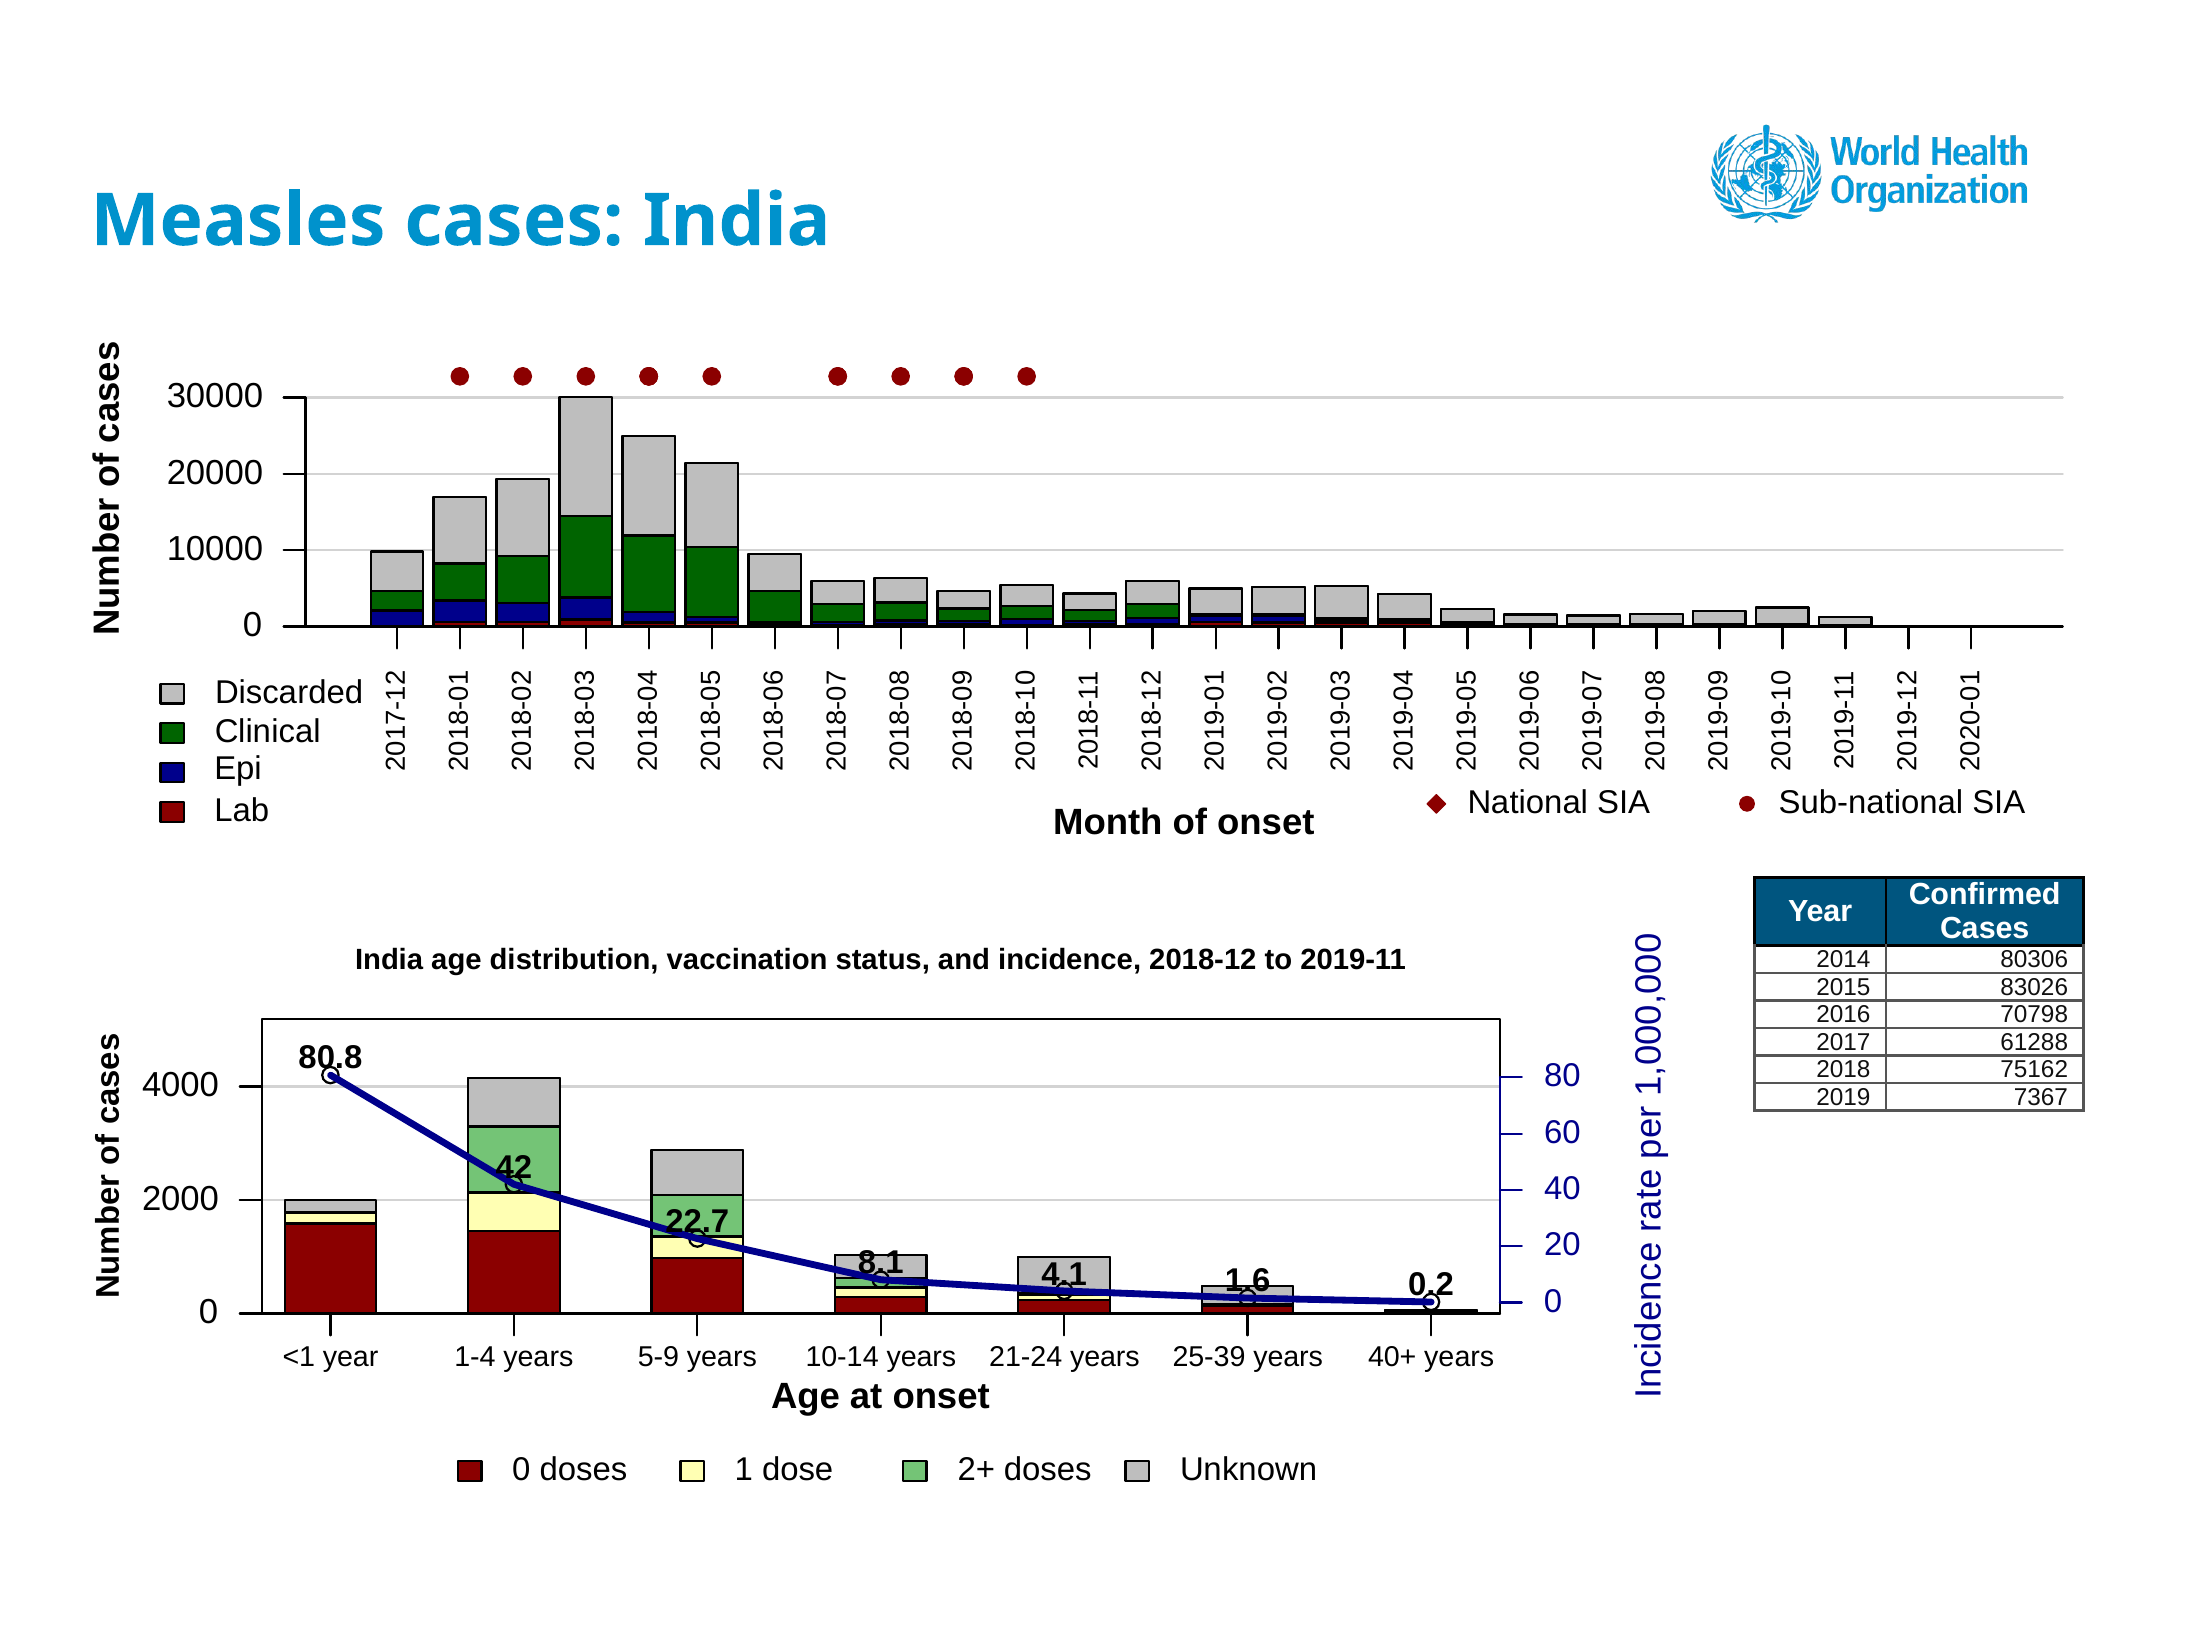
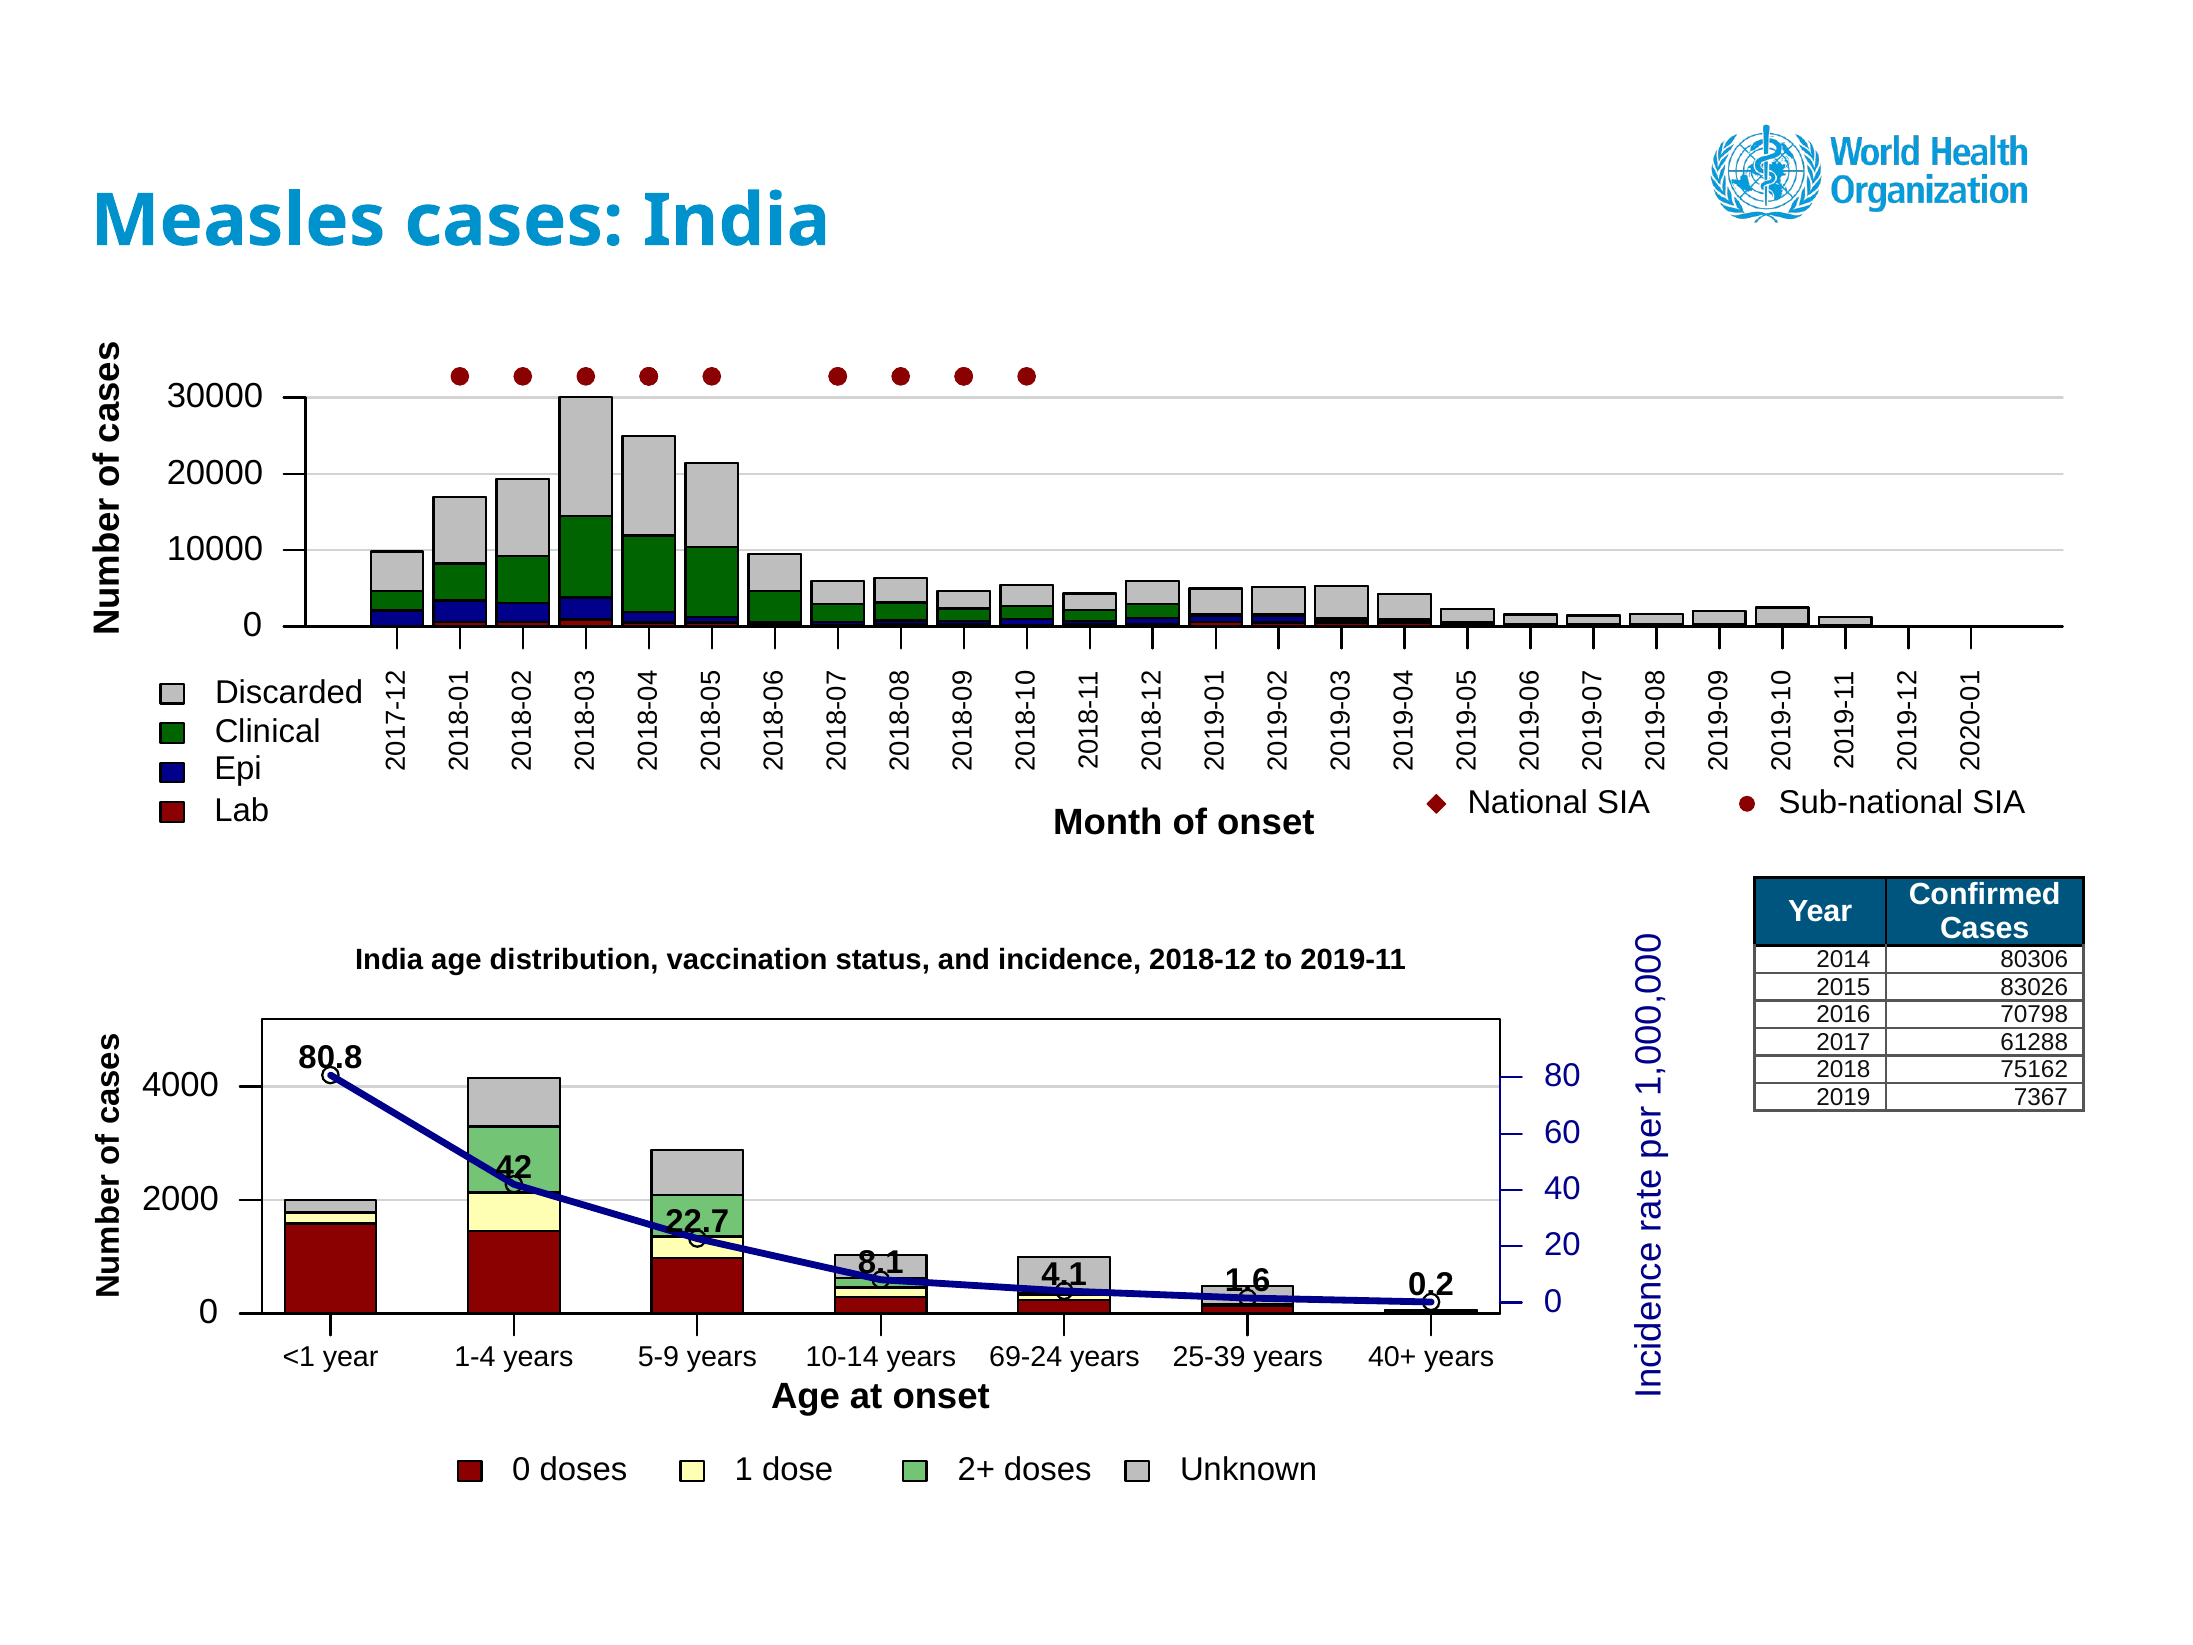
21-24: 21-24 -> 69-24 (1026, 1357)
